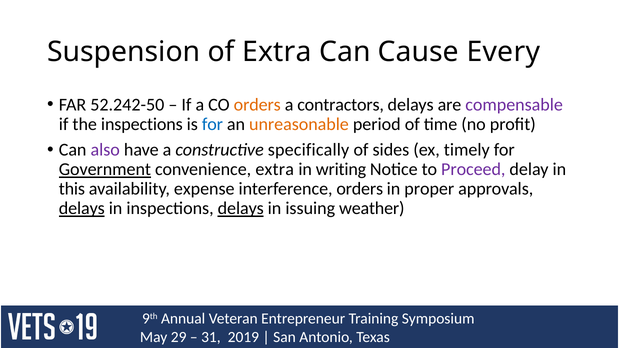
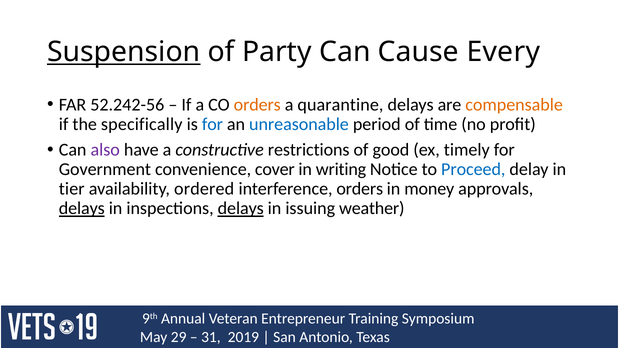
Suspension underline: none -> present (124, 52)
of Extra: Extra -> Party (277, 52)
52.242-50: 52.242-50 -> 52.242-56 (127, 105)
contractors: contractors -> quarantine (340, 105)
compensable colour: purple -> orange (514, 105)
the inspections: inspections -> specifically (142, 124)
unreasonable colour: orange -> blue (299, 124)
specifically: specifically -> restrictions (309, 150)
sides: sides -> good (391, 150)
Government underline: present -> none (105, 170)
convenience extra: extra -> cover (275, 170)
Proceed colour: purple -> blue (473, 170)
this: this -> tier (72, 189)
expense: expense -> ordered (204, 189)
proper: proper -> money (429, 189)
